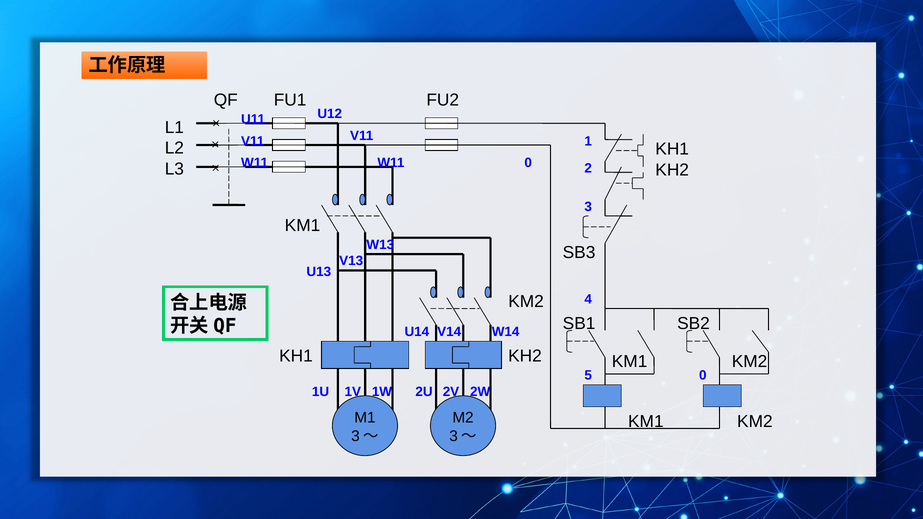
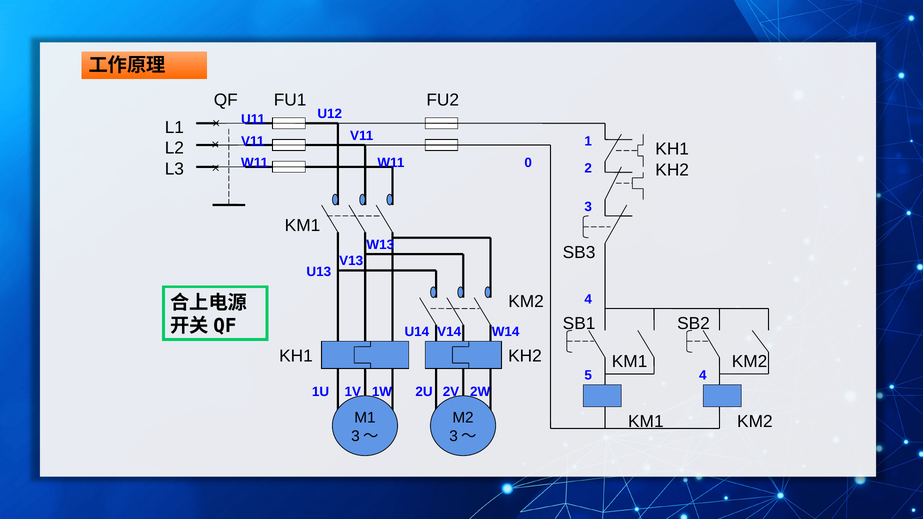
5 0: 0 -> 4 (703, 376)
